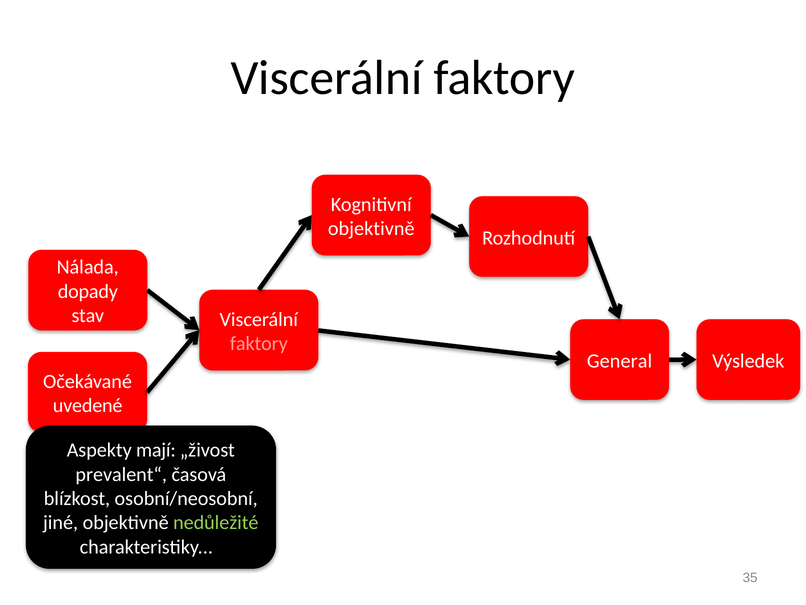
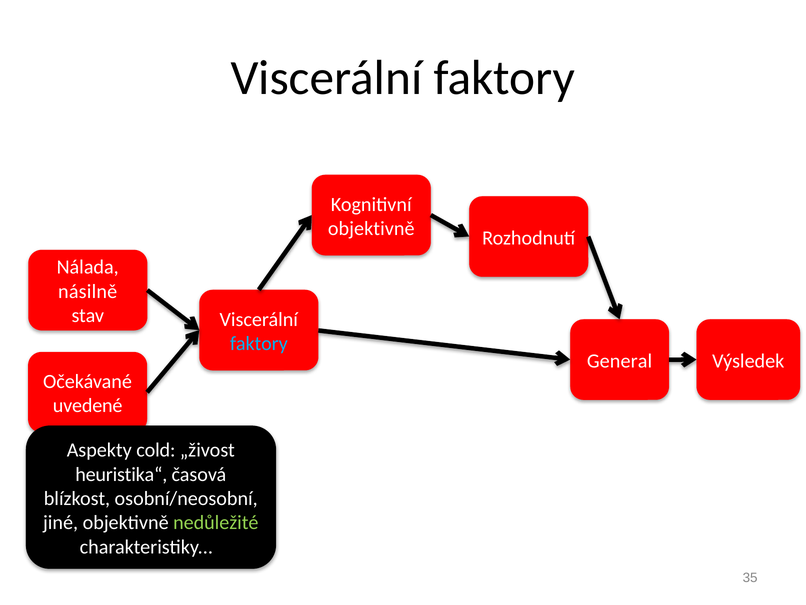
dopady: dopady -> násilně (88, 291)
faktory colour: pink -> light blue (259, 343)
mají: mají -> cold (156, 450)
prevalent“: prevalent“ -> heuristika“ (121, 474)
